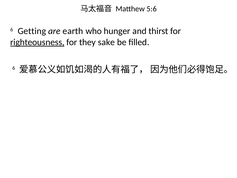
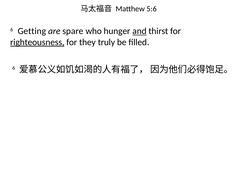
earth: earth -> spare (73, 31)
and underline: none -> present (139, 31)
sake: sake -> truly (106, 42)
